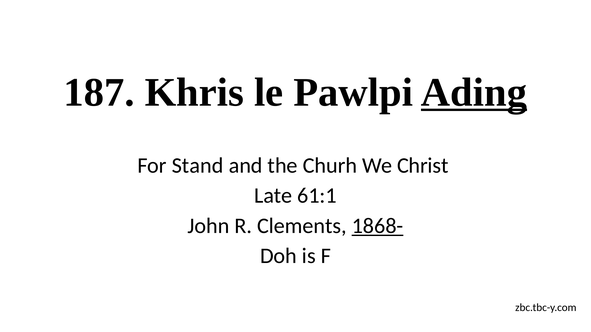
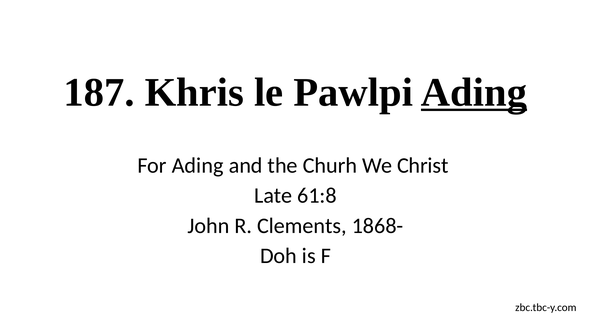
For Stand: Stand -> Ading (198, 166)
61:1: 61:1 -> 61:8 (317, 196)
1868- underline: present -> none (378, 226)
